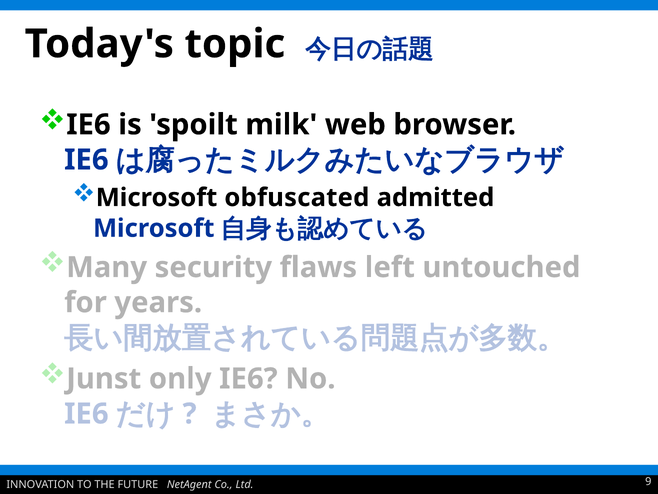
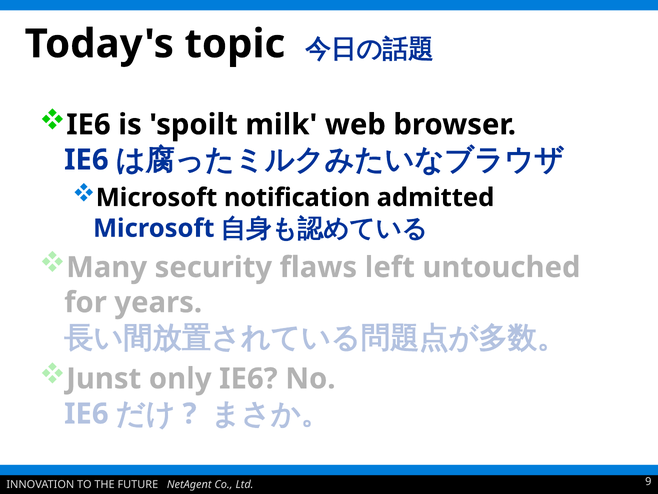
obfuscated: obfuscated -> notification (297, 197)
